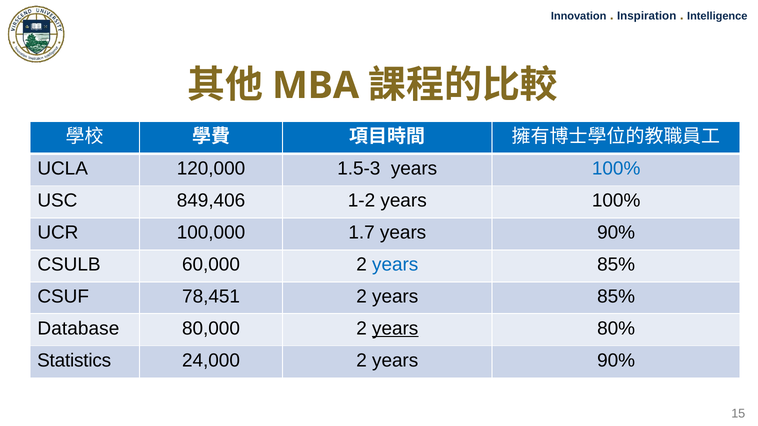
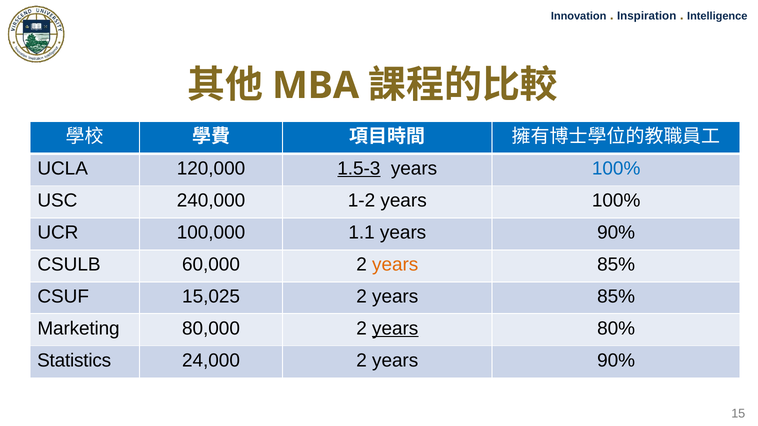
1.5-3 underline: none -> present (359, 169)
849,406: 849,406 -> 240,000 (211, 201)
1.7: 1.7 -> 1.1 (362, 233)
years colour: blue -> orange (395, 265)
78,451: 78,451 -> 15,025 (211, 297)
Database: Database -> Marketing (79, 329)
